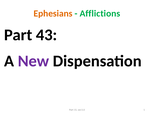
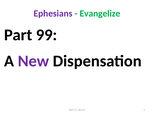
Ephesians colour: orange -> purple (53, 13)
Afflictions: Afflictions -> Evangelize (100, 13)
43: 43 -> 99 (47, 35)
